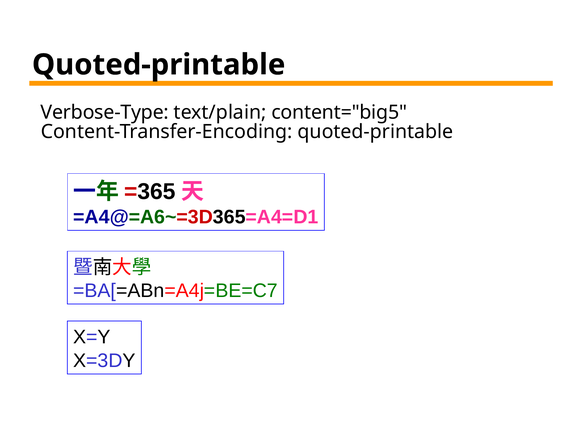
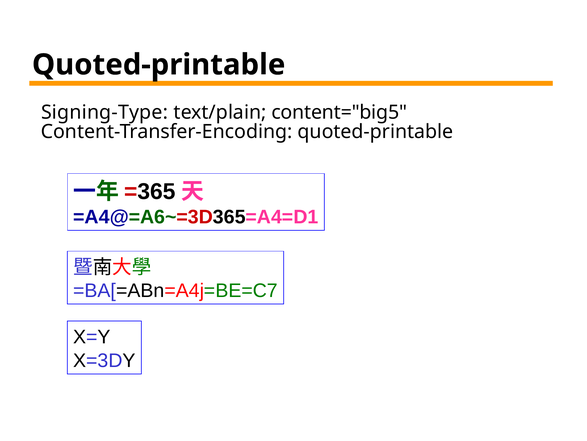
Verbose-Type: Verbose-Type -> Signing-Type (105, 112)
